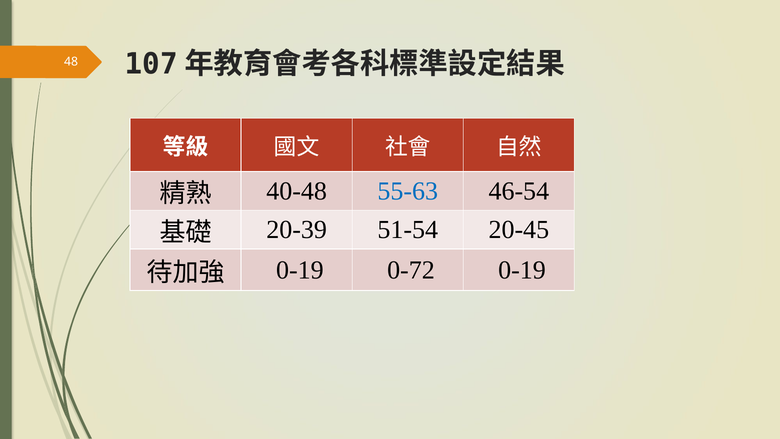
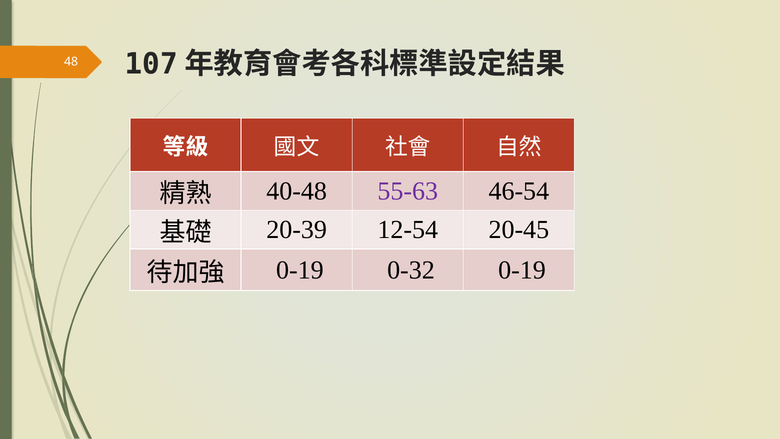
55-63 colour: blue -> purple (408, 191)
51-54: 51-54 -> 12-54 (408, 230)
0-72: 0-72 -> 0-32 (411, 270)
